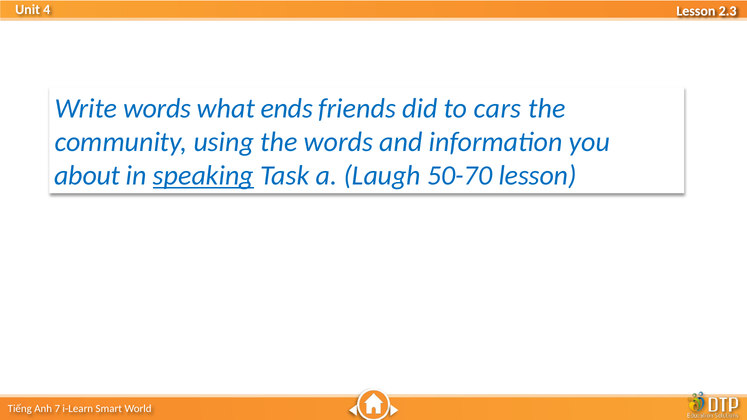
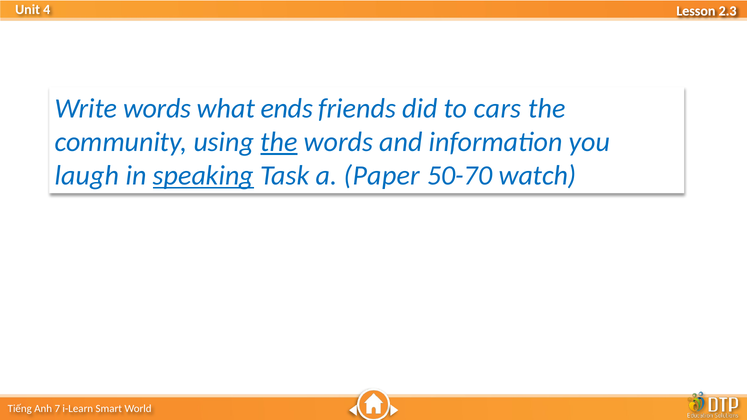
the underline: none -> present (279, 142)
about: about -> laugh (87, 176)
Laugh: Laugh -> Paper (382, 176)
50-70 lesson: lesson -> watch (538, 176)
